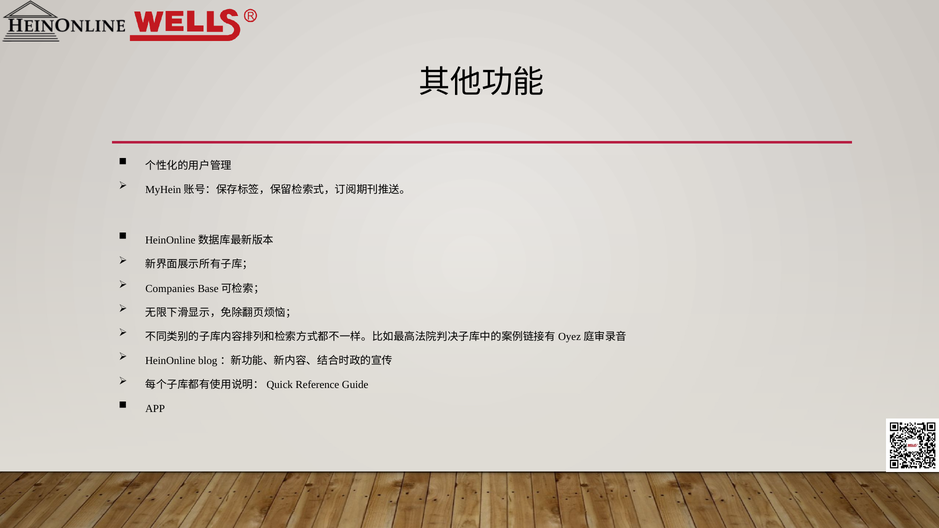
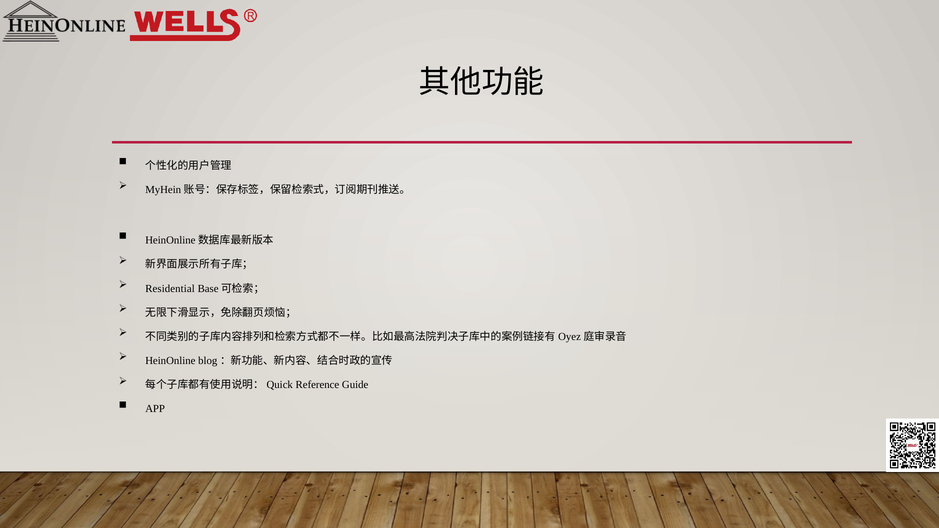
Companies: Companies -> Residential (170, 289)
